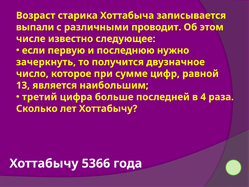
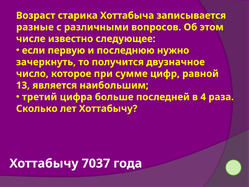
выпали: выпали -> разные (35, 27)
проводит: проводит -> вопросов (156, 27)
5366: 5366 -> 7037 (96, 163)
